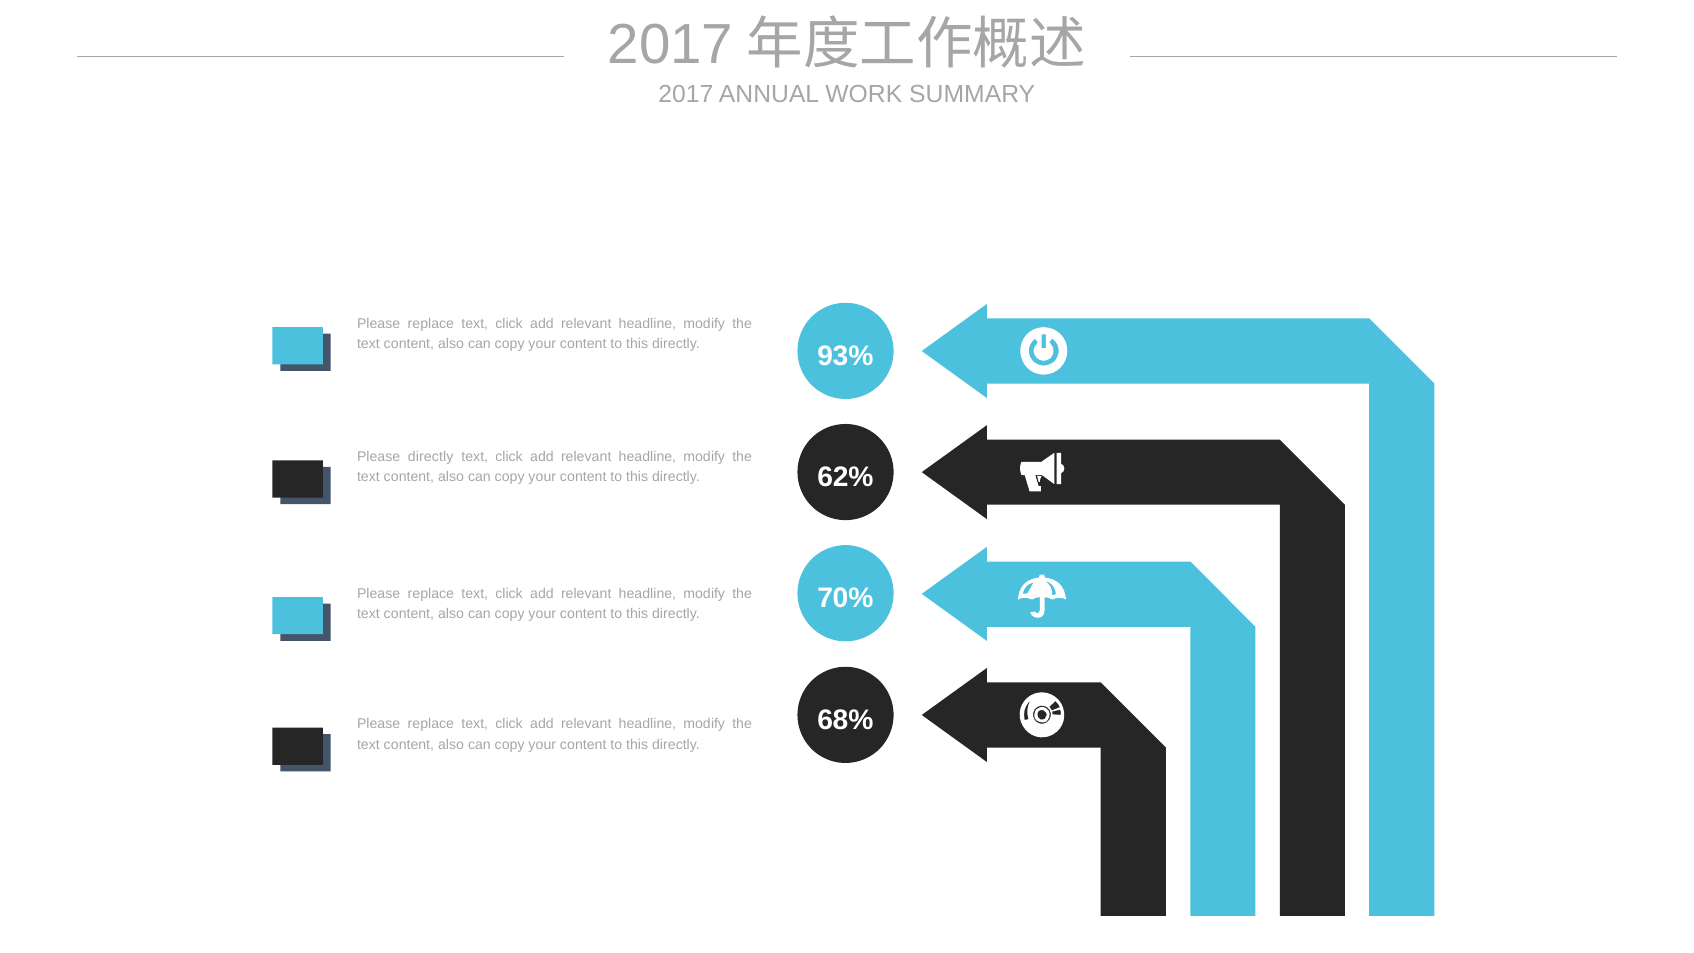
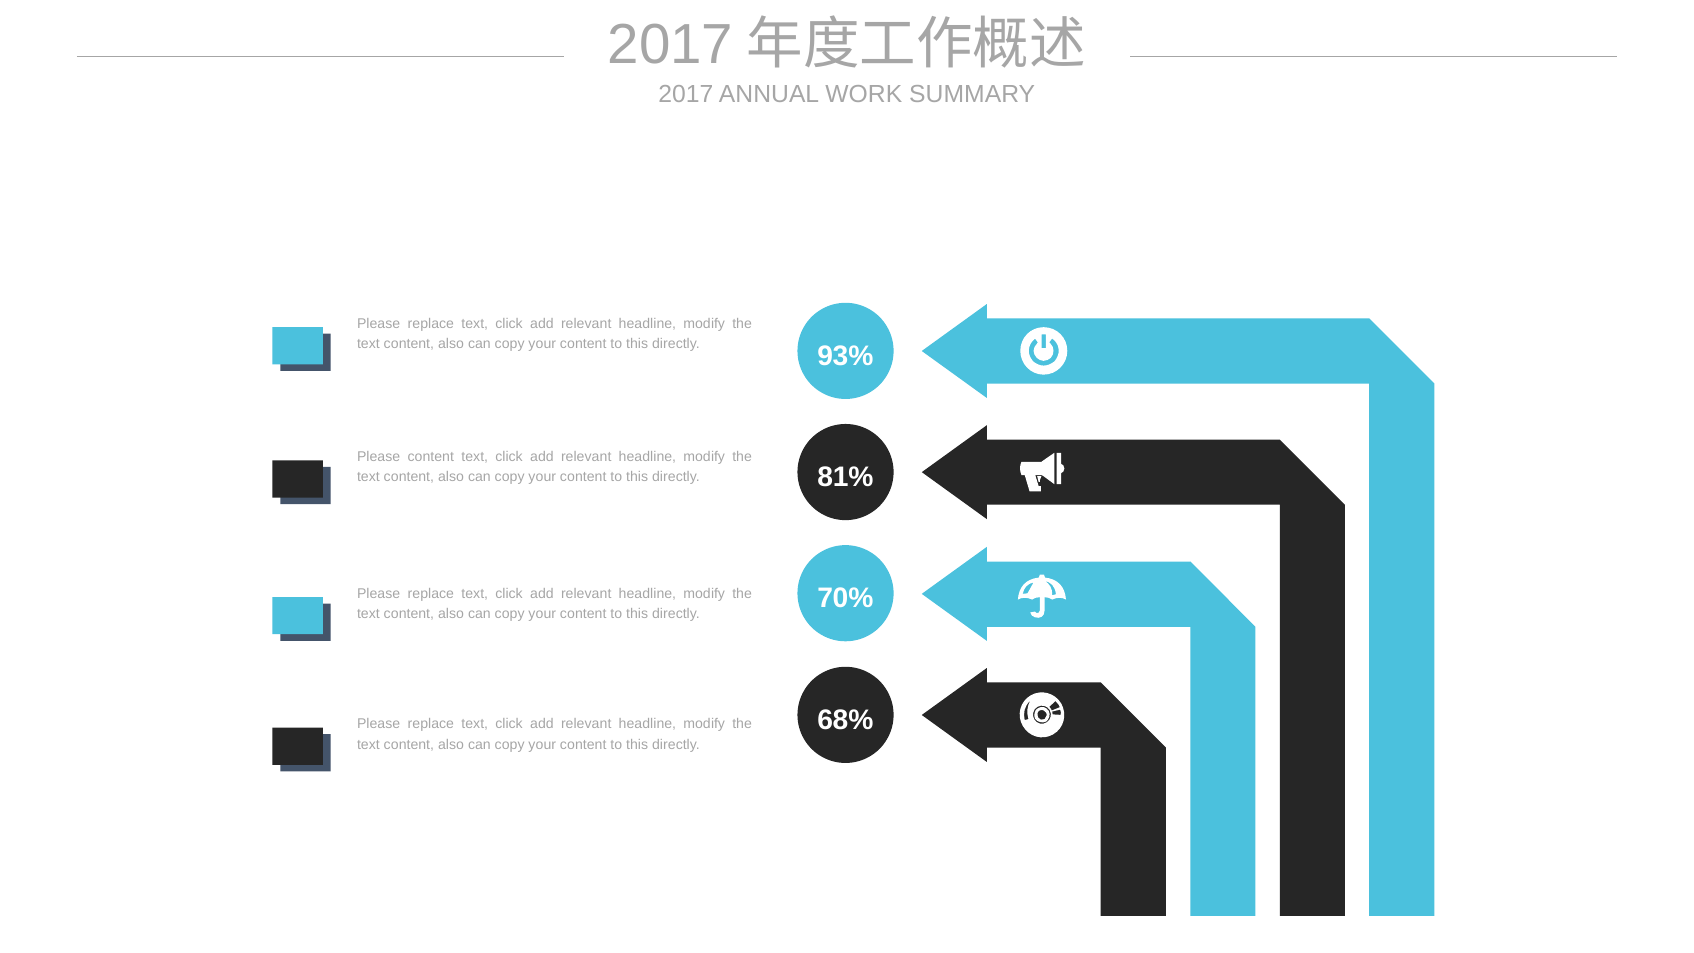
Please directly: directly -> content (431, 457)
62%: 62% -> 81% (845, 477)
